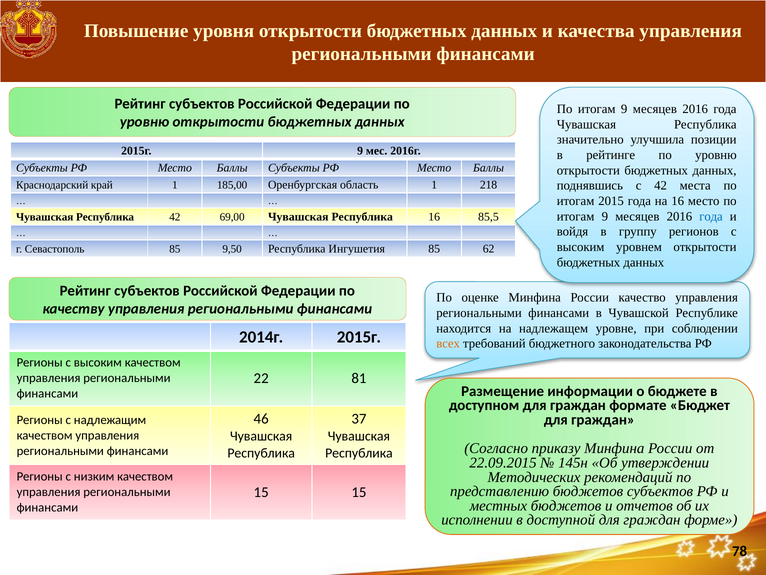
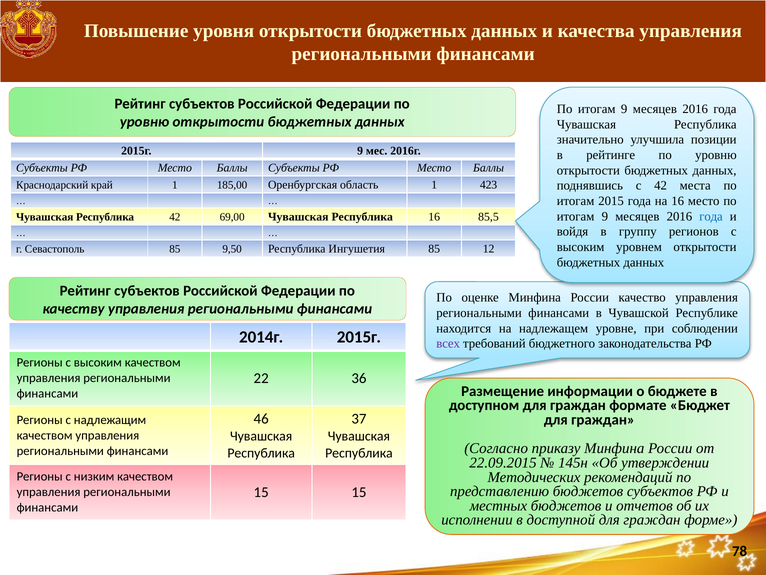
218: 218 -> 423 (489, 185)
62: 62 -> 12 (489, 249)
всех colour: orange -> purple (448, 343)
81: 81 -> 36 (359, 378)
